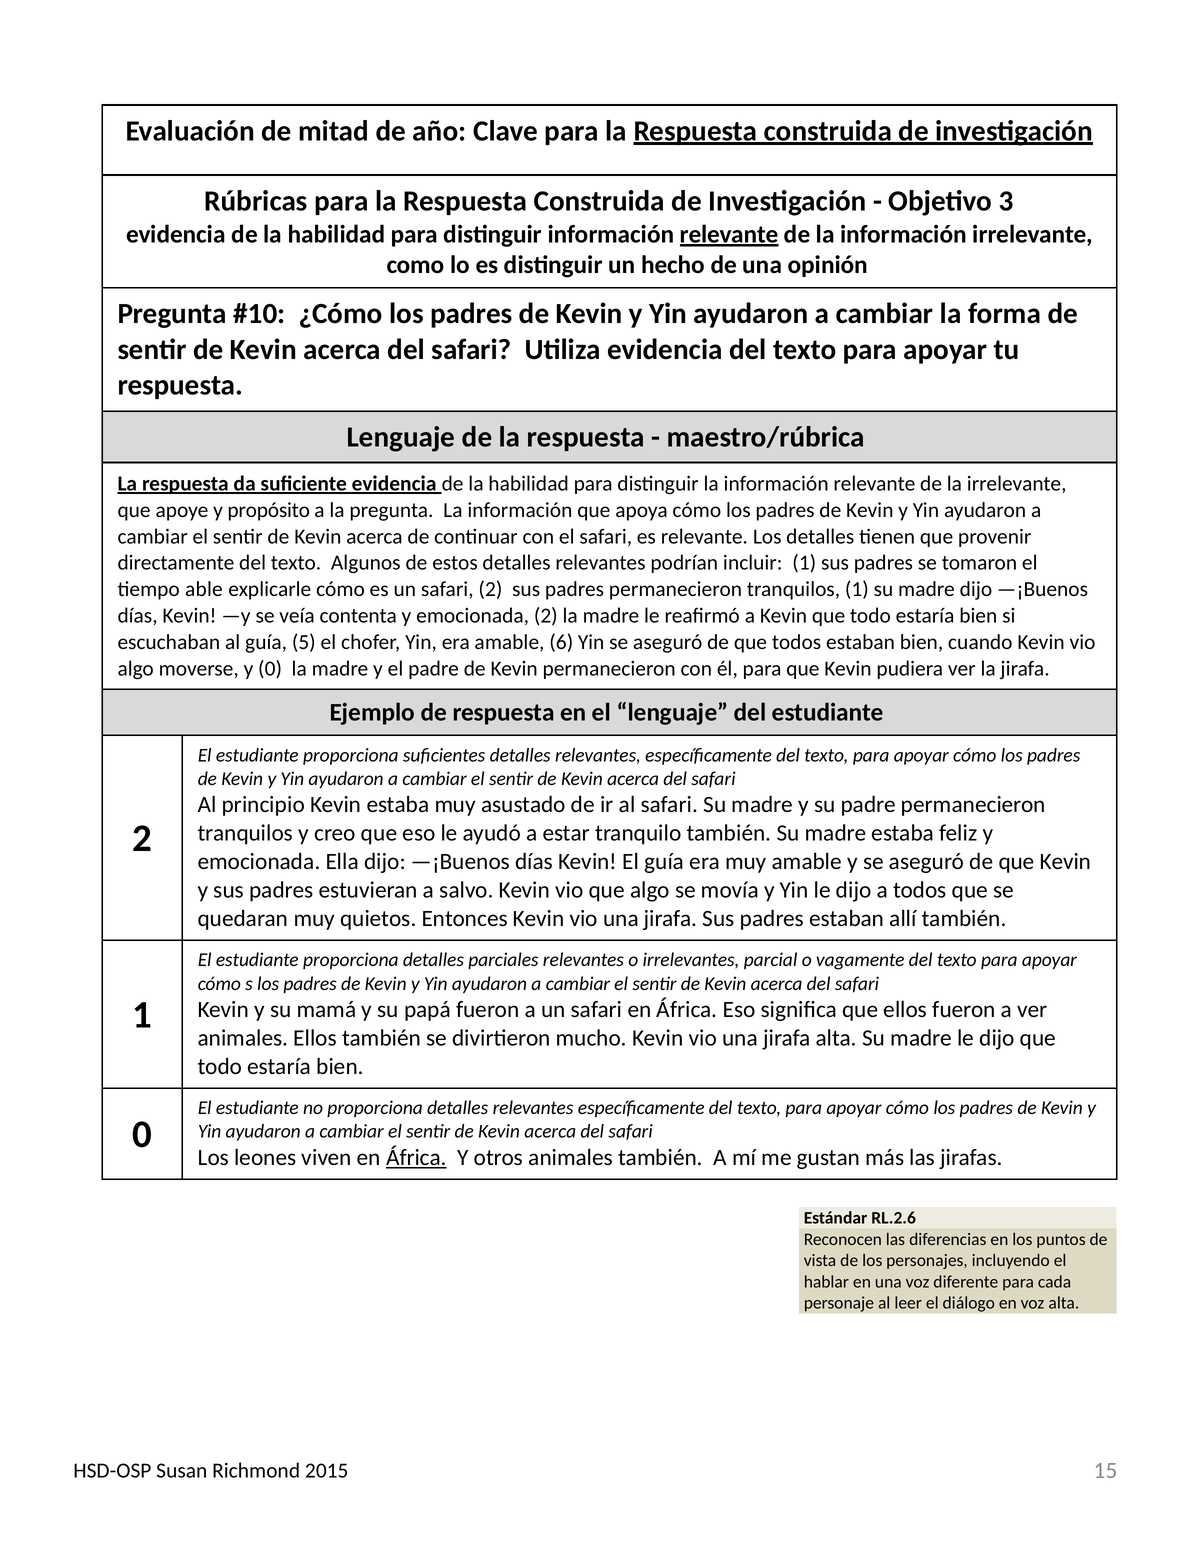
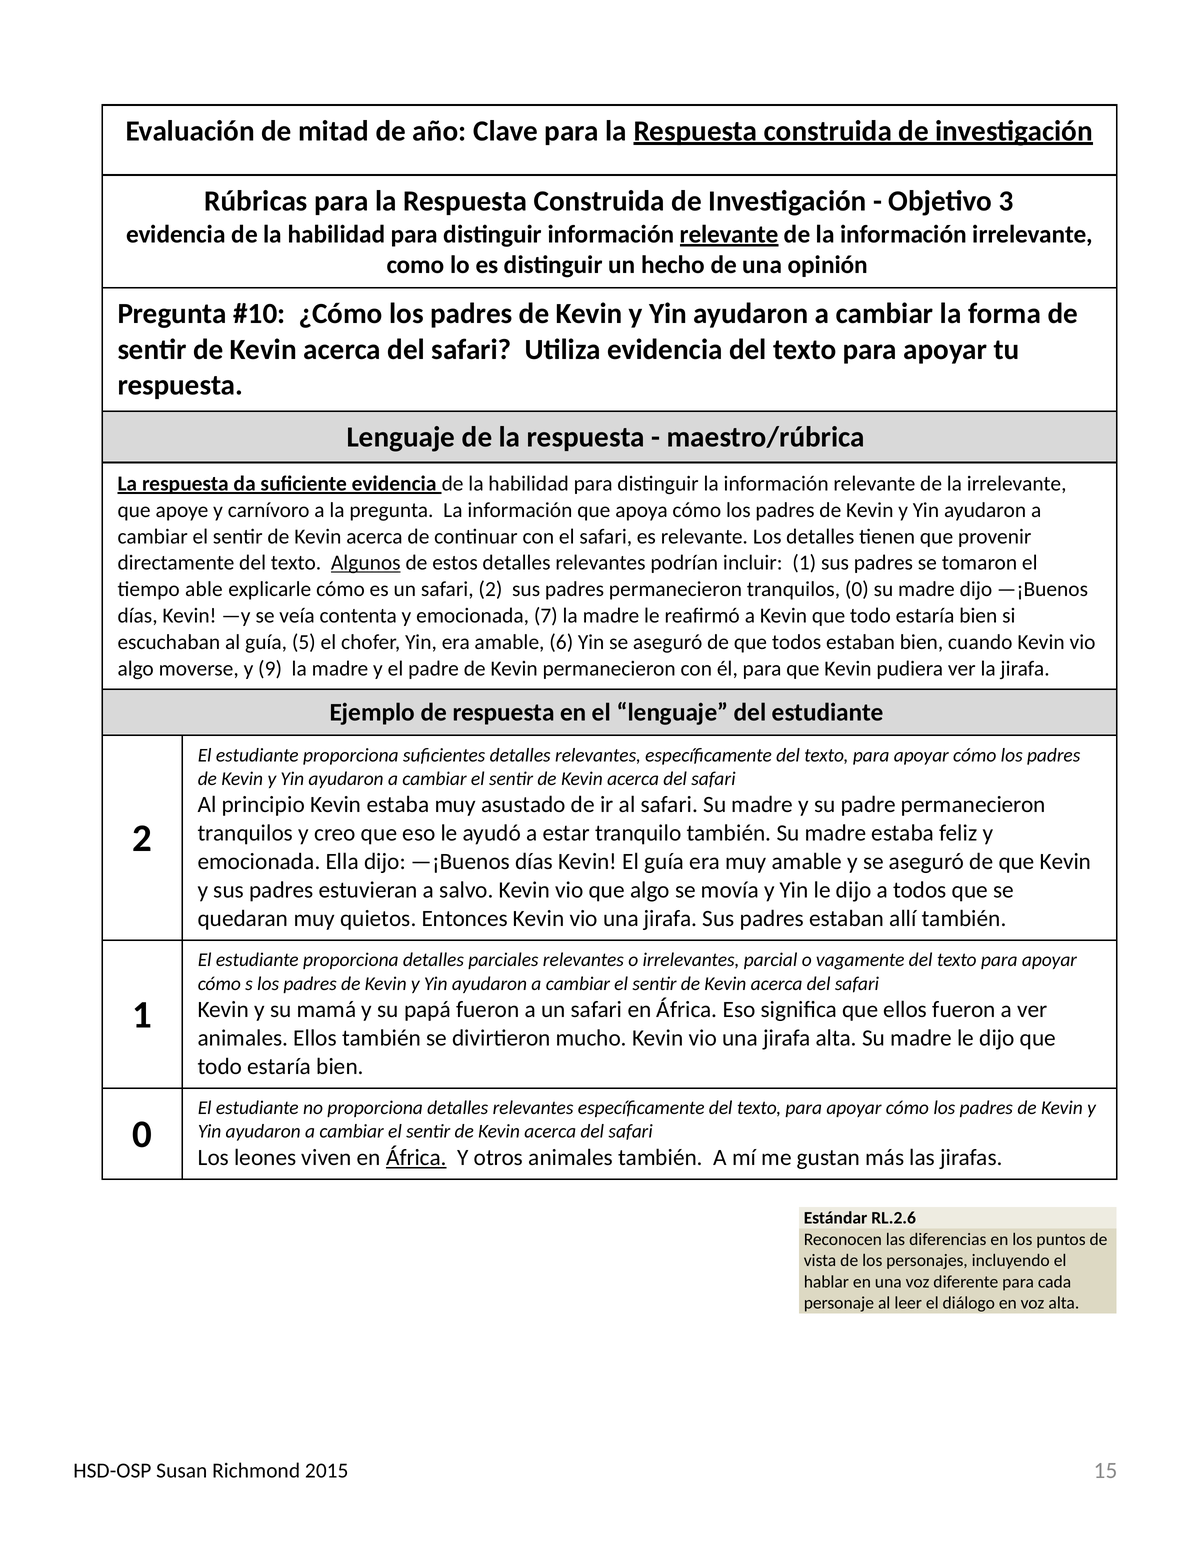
propósito: propósito -> carnívoro (269, 510)
Algunos underline: none -> present (366, 563)
tranquilos 1: 1 -> 0 (857, 589)
emocionada 2: 2 -> 7 (546, 616)
y 0: 0 -> 9 (270, 669)
